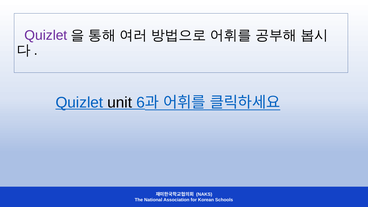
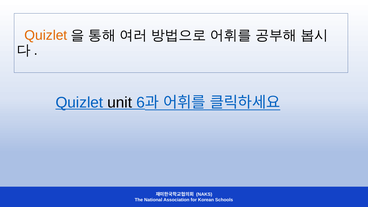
Quizlet colour: purple -> orange (46, 35)
